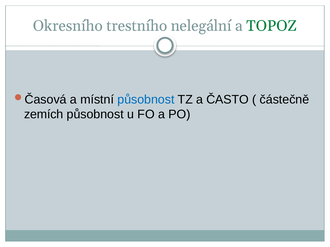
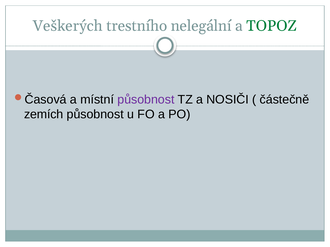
Okresního: Okresního -> Veškerých (68, 26)
působnost colour: blue -> purple (146, 100)
ČASTO: ČASTO -> NOSIČI (228, 100)
